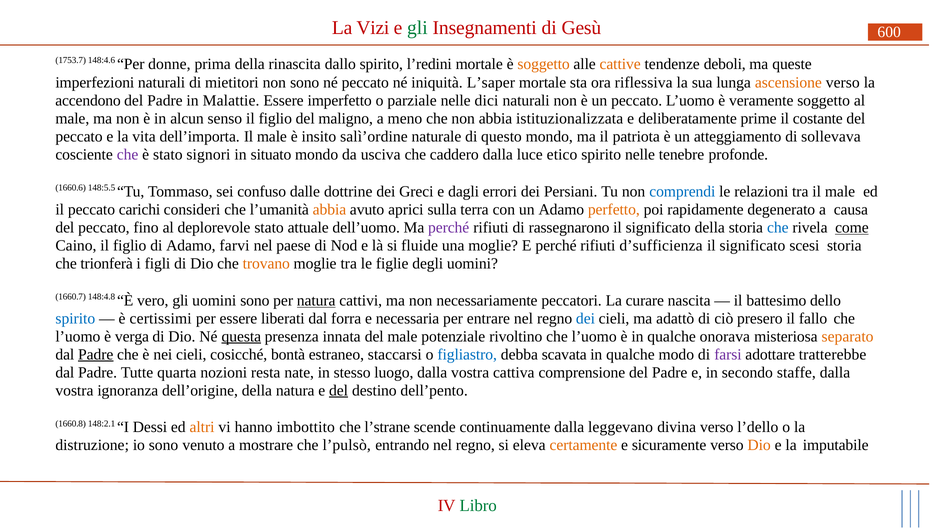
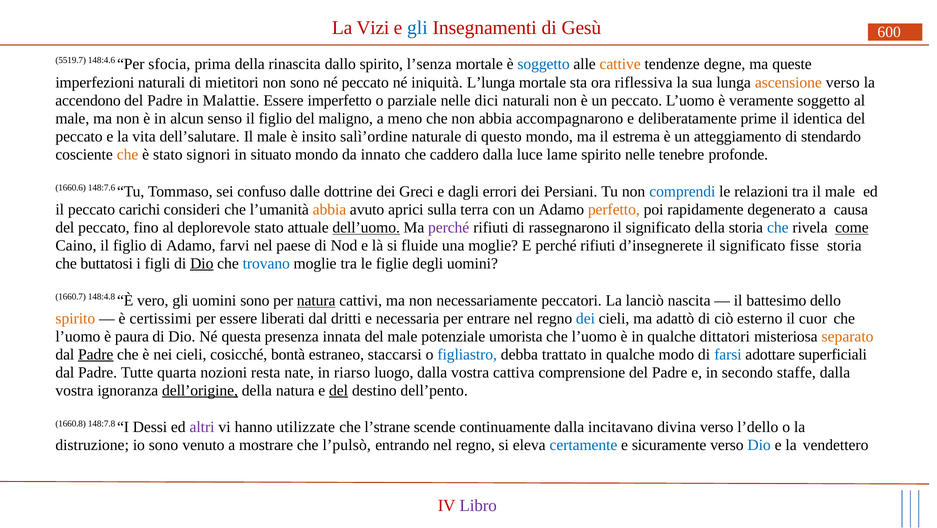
gli colour: green -> blue (417, 28)
1753.7: 1753.7 -> 5519.7 (71, 60)
donne: donne -> sfocia (169, 64)
l’redini: l’redini -> l’senza (429, 64)
soggetto colour: orange -> blue (544, 64)
deboli: deboli -> degne (725, 64)
L’saper: L’saper -> L’lunga (491, 83)
istituzionalizzata: istituzionalizzata -> accompagnarono (570, 119)
costante: costante -> identica (818, 119)
dell’importa: dell’importa -> dell’salutare (200, 137)
patriota: patriota -> estrema (636, 137)
sollevava: sollevava -> stendardo (831, 137)
che colour: purple -> orange (128, 155)
usciva: usciva -> innato (381, 155)
etico: etico -> lame (562, 155)
148:5.5: 148:5.5 -> 148:7.6 (102, 188)
dell’uomo underline: none -> present (366, 227)
d’sufficienza: d’sufficienza -> d’insegnerete (661, 245)
scesi: scesi -> fisse (804, 245)
trionferà: trionferà -> buttatosi (107, 263)
Dio underline: none -> present (202, 263)
trovano colour: orange -> blue (266, 263)
curare: curare -> lanciò (645, 300)
spirito colour: blue -> orange (75, 318)
forra: forra -> dritti (346, 318)
presero: presero -> esterno (760, 318)
fallo: fallo -> cuor (813, 318)
verga: verga -> paura (132, 336)
questa underline: present -> none (241, 336)
rivoltino: rivoltino -> umorista (516, 336)
onorava: onorava -> dittatori (725, 336)
scavata: scavata -> trattato (564, 354)
farsi colour: purple -> blue (728, 354)
tratterebbe: tratterebbe -> superficiali (833, 354)
stesso: stesso -> riarso (352, 372)
dell’origine underline: none -> present (200, 390)
148:2.1: 148:2.1 -> 148:7.8 (102, 423)
altri colour: orange -> purple (202, 427)
imbottito: imbottito -> utilizzate (306, 427)
leggevano: leggevano -> incitavano (621, 427)
certamente colour: orange -> blue (583, 445)
Dio colour: orange -> blue (759, 445)
imputabile: imputabile -> vendettero (836, 445)
Libro colour: green -> purple (478, 505)
